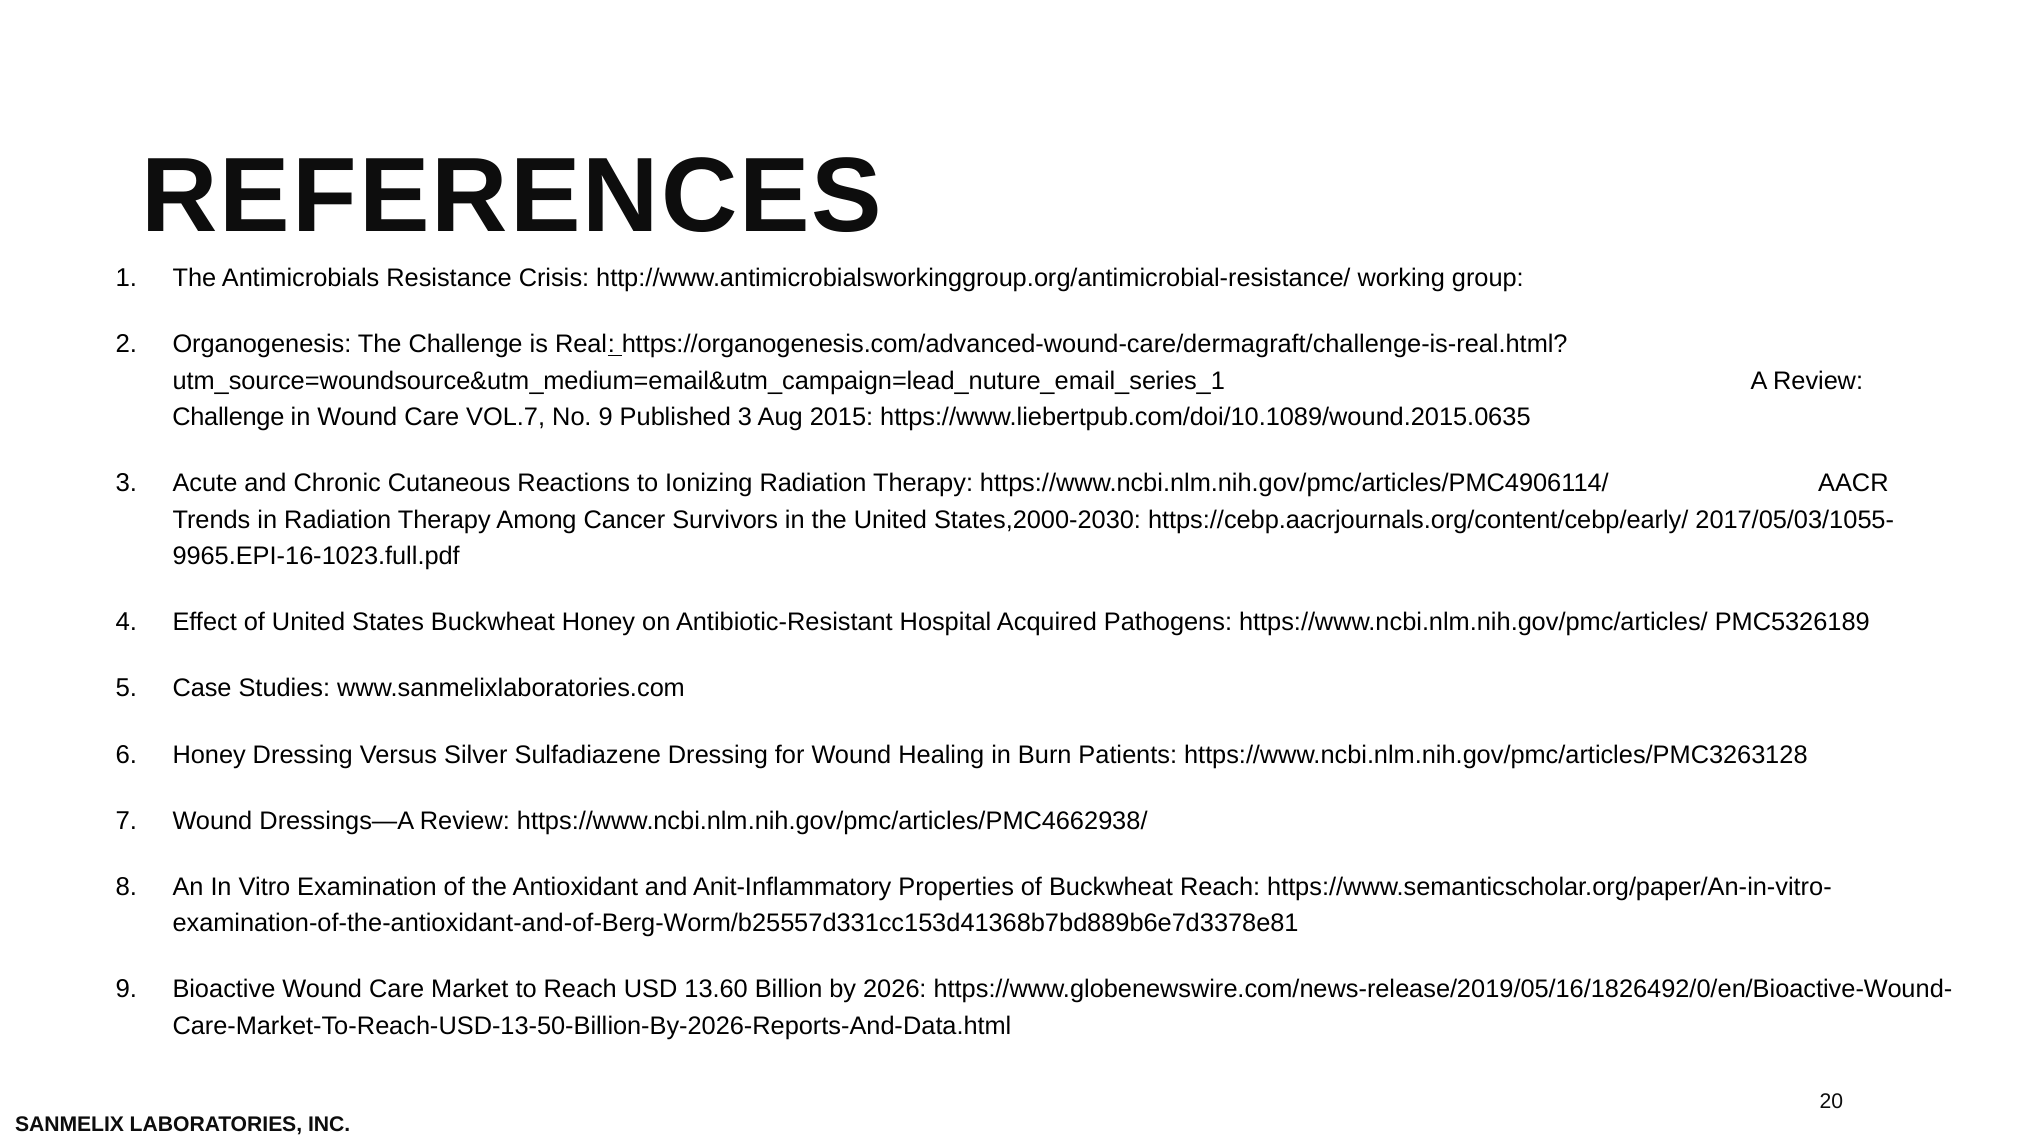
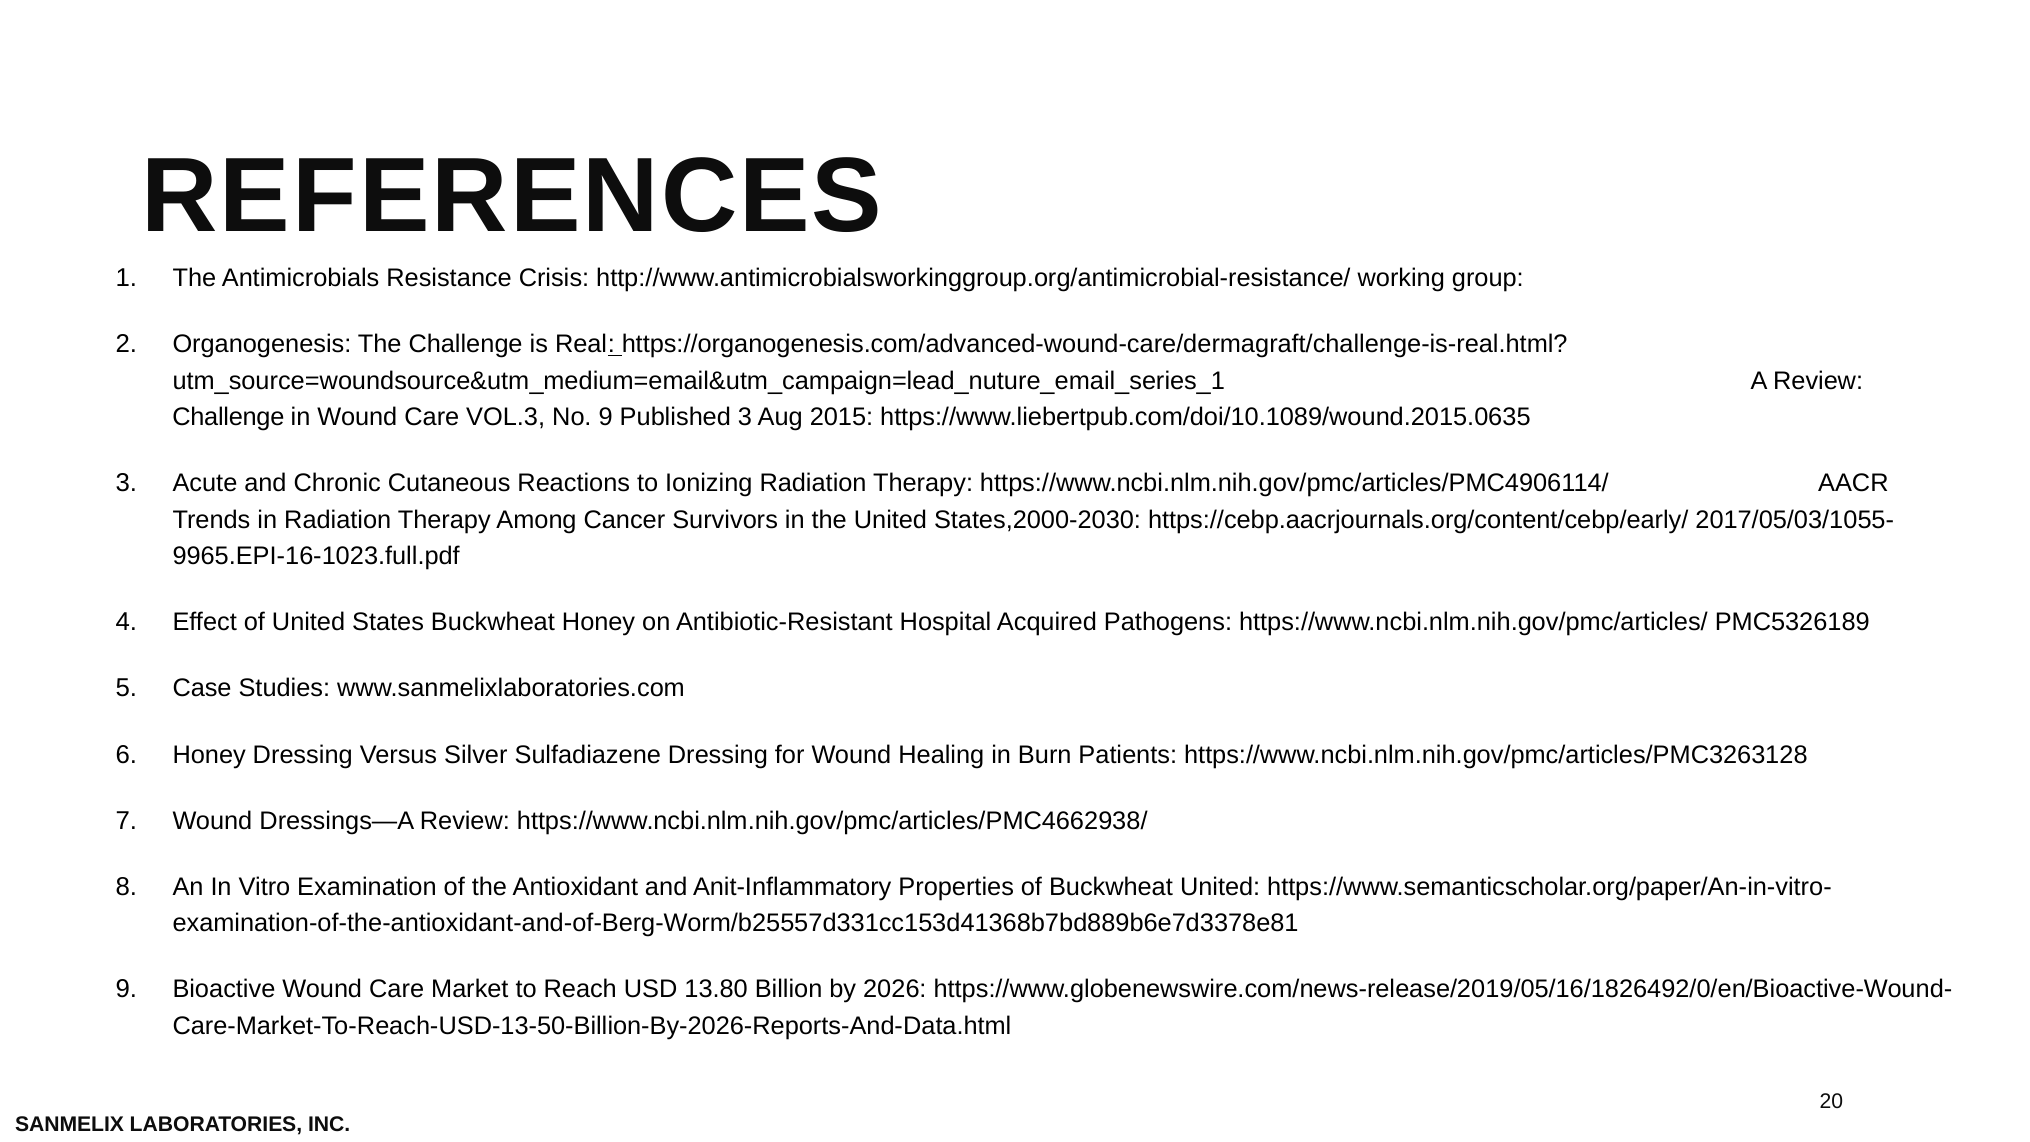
VOL.7: VOL.7 -> VOL.3 (506, 417)
Buckwheat Reach: Reach -> United (1220, 887)
13.60: 13.60 -> 13.80 (716, 989)
